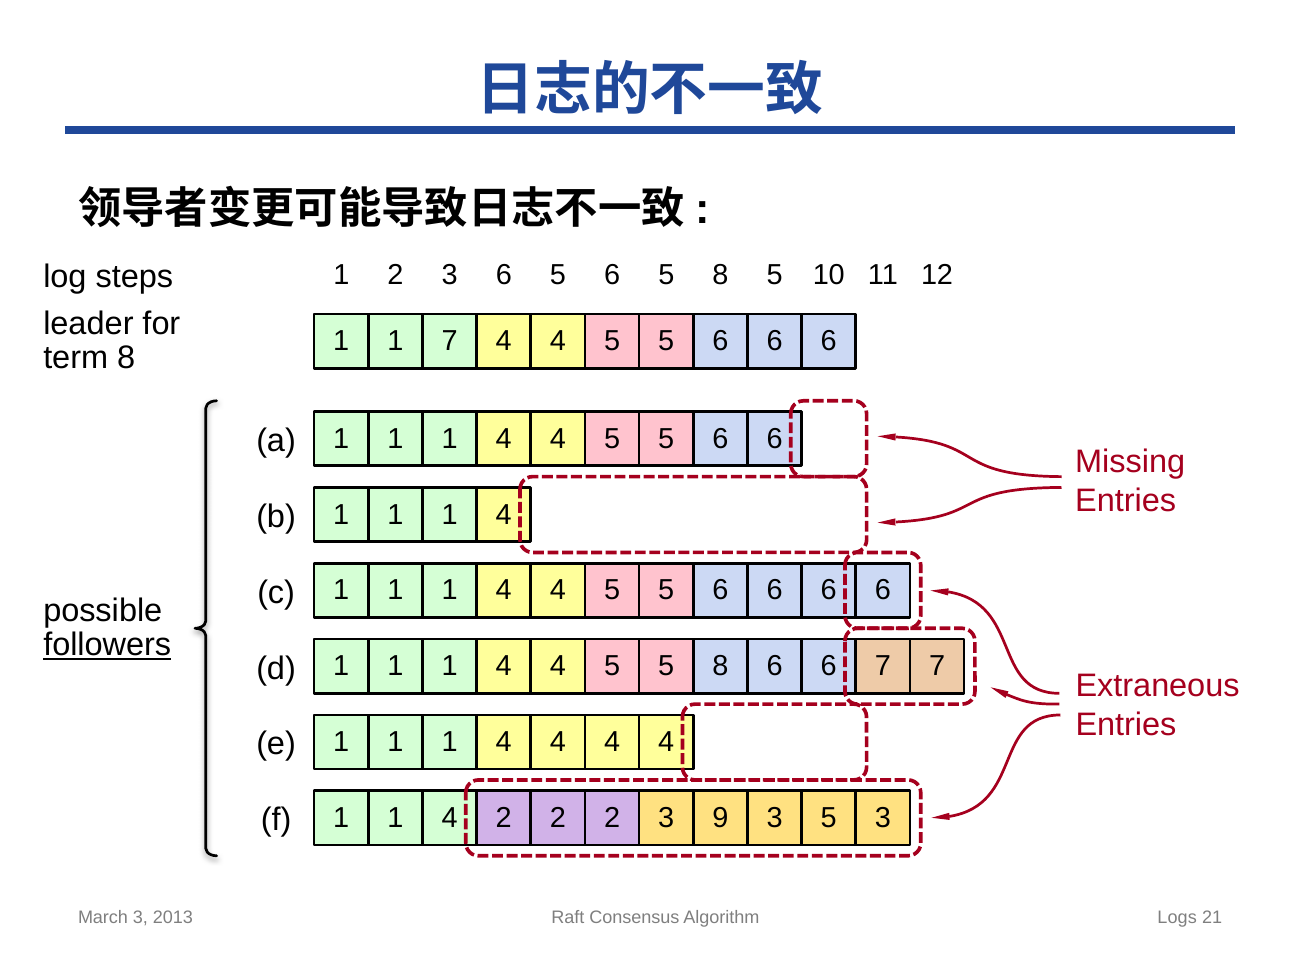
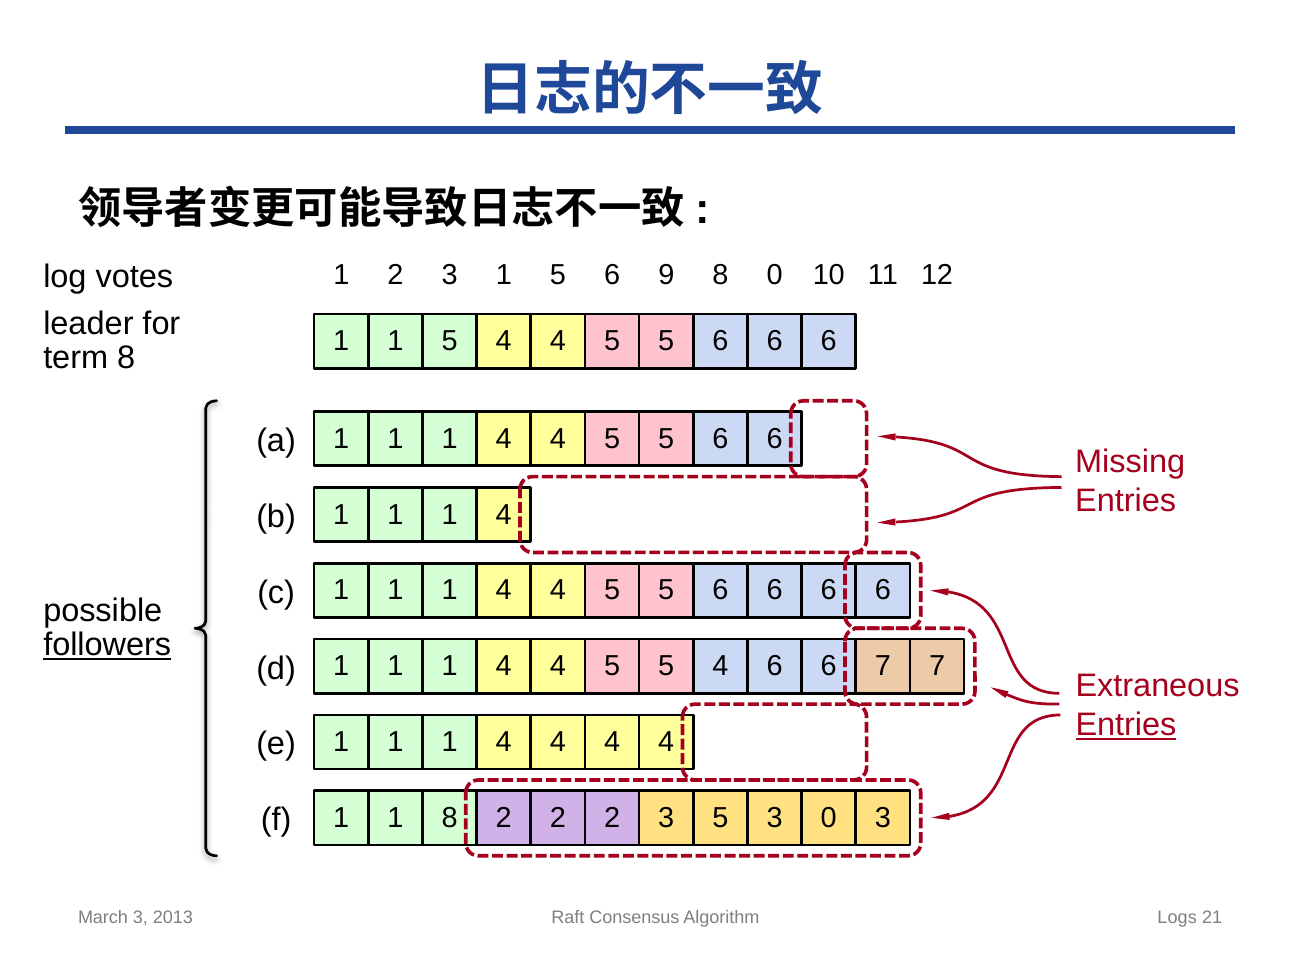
3 6: 6 -> 1 (504, 275)
5 6 5: 5 -> 9 (666, 275)
8 5: 5 -> 0 (775, 275)
steps: steps -> votes (134, 277)
7: 7 -> 5 (450, 341)
5 5 8: 8 -> 4 (720, 666)
Entries underline: none -> present (1126, 725)
4: 4 -> 8 (450, 818)
3 9: 9 -> 5 (720, 818)
3 5: 5 -> 0 (829, 818)
